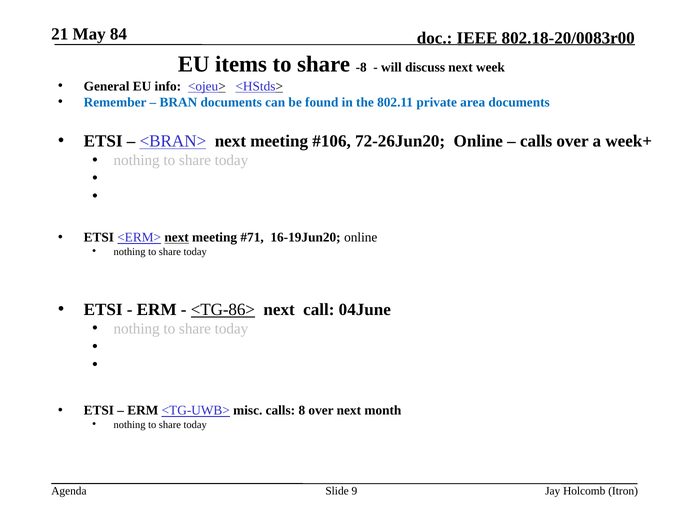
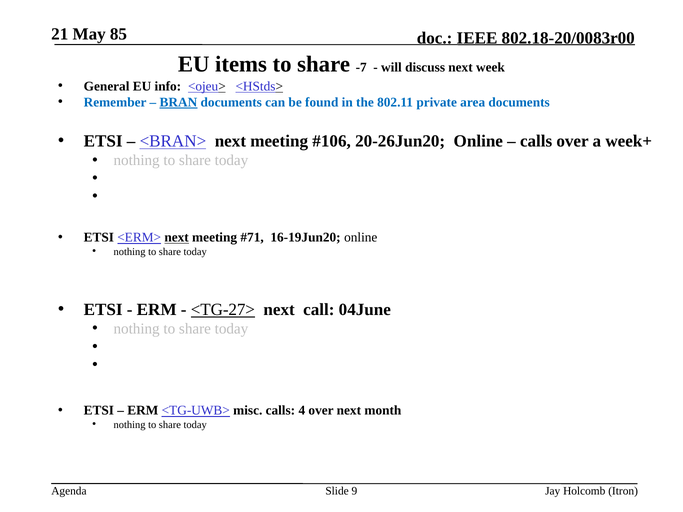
84: 84 -> 85 (118, 34)
-8: -8 -> -7 (361, 68)
BRAN underline: none -> present (178, 102)
72-26Jun20: 72-26Jun20 -> 20-26Jun20 (400, 141)
<TG-86>: <TG-86> -> <TG-27> (223, 310)
8: 8 -> 4 (302, 411)
